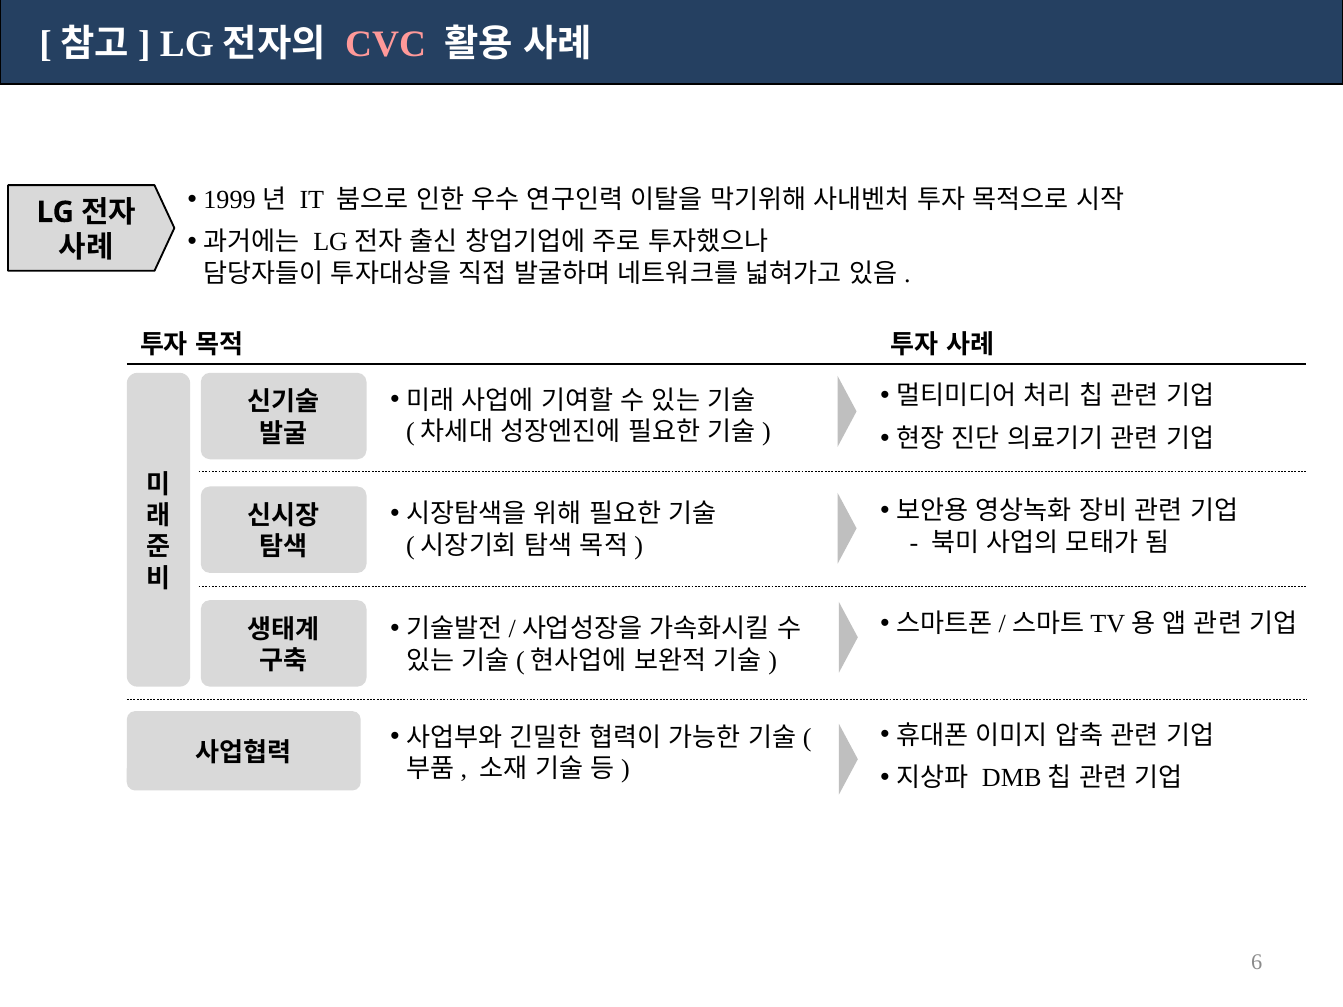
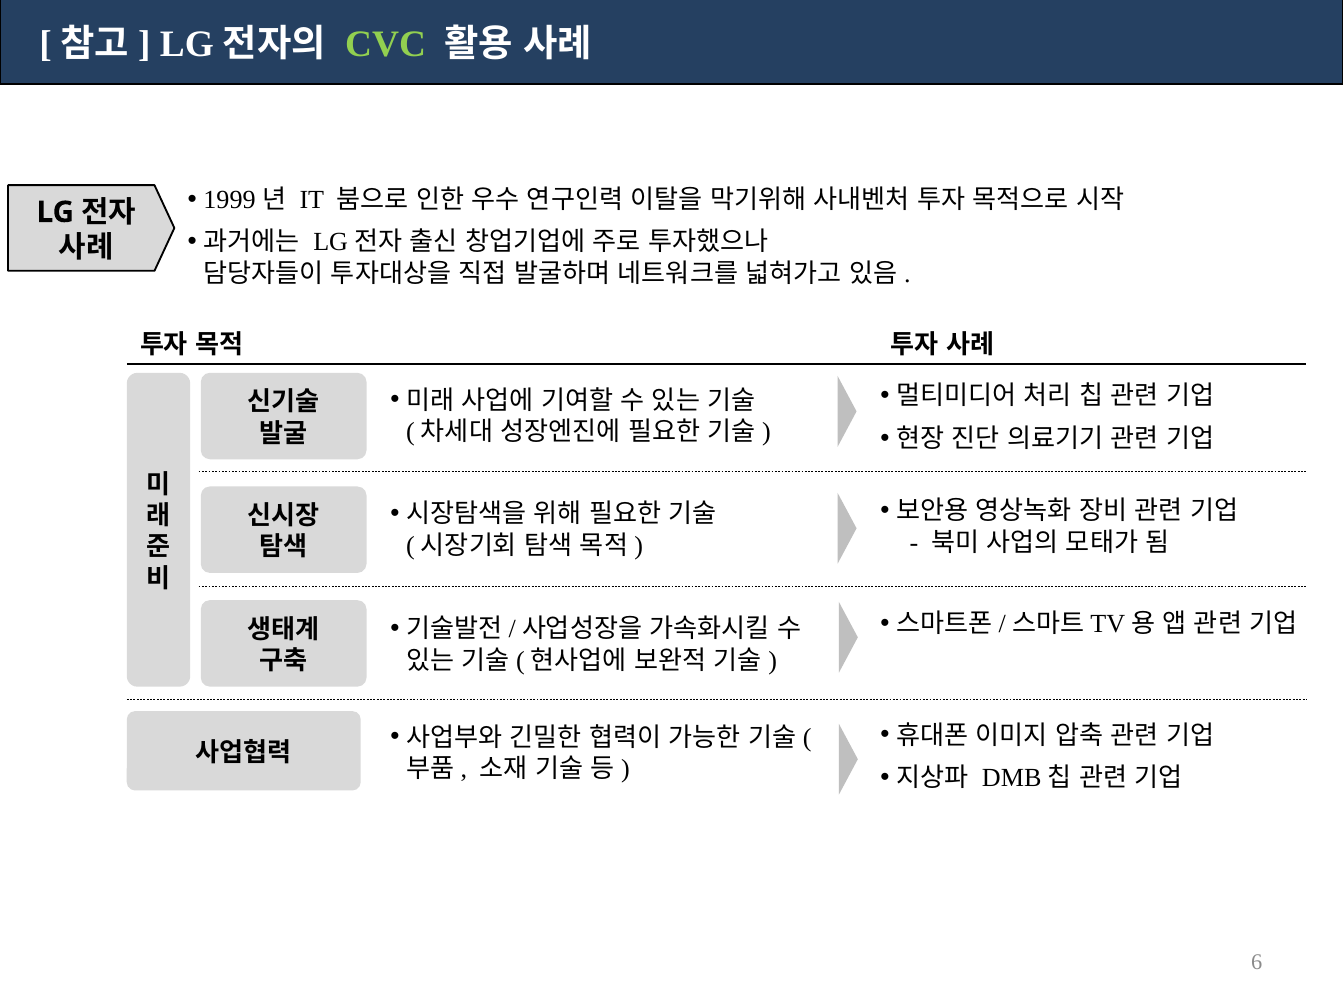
CVC colour: pink -> light green (386, 44)
